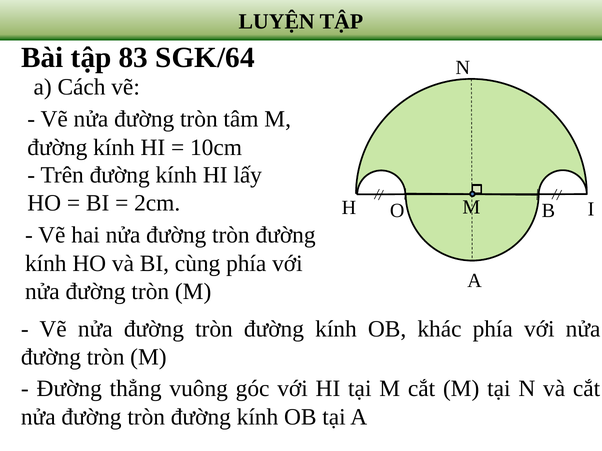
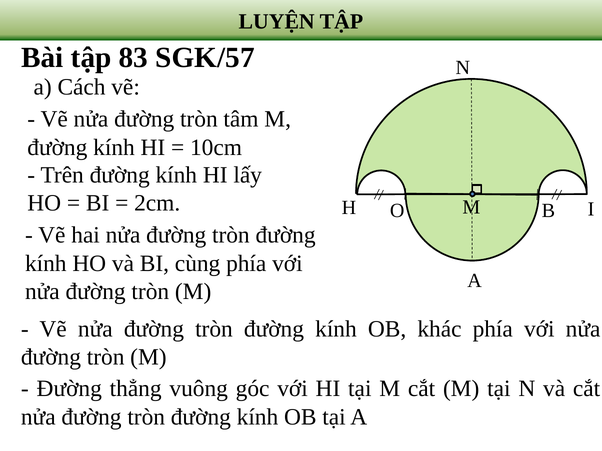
SGK/64: SGK/64 -> SGK/57 (205, 58)
